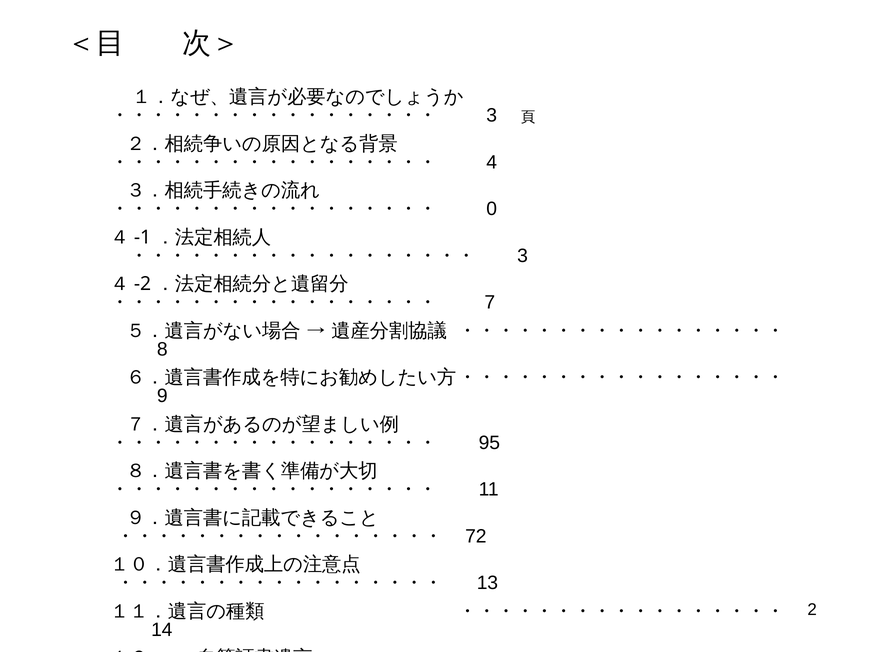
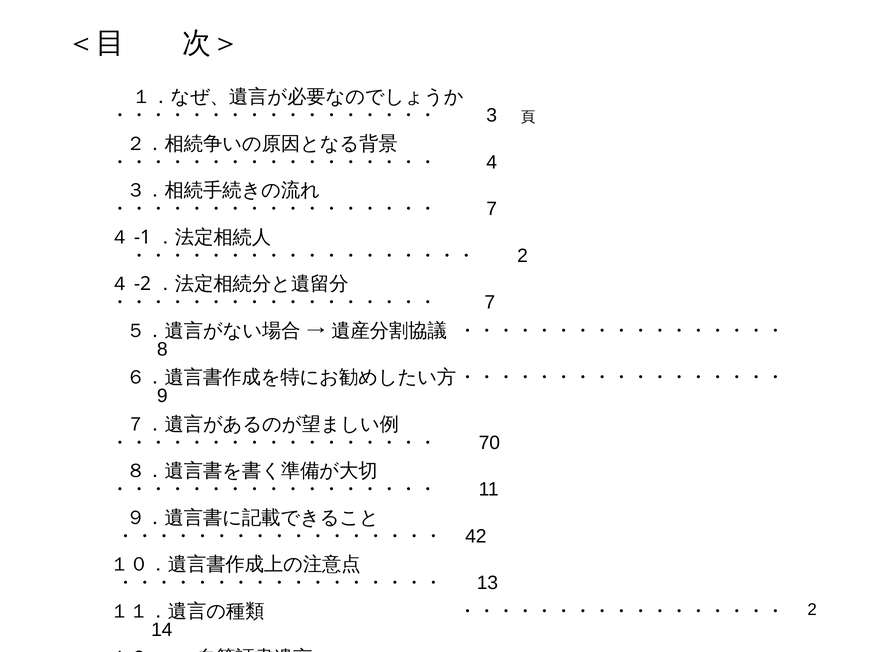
0: 0 -> 7 (492, 209)
3: 3 -> 2 (523, 256)
95: 95 -> 70 (489, 443)
72: 72 -> 42 (476, 536)
